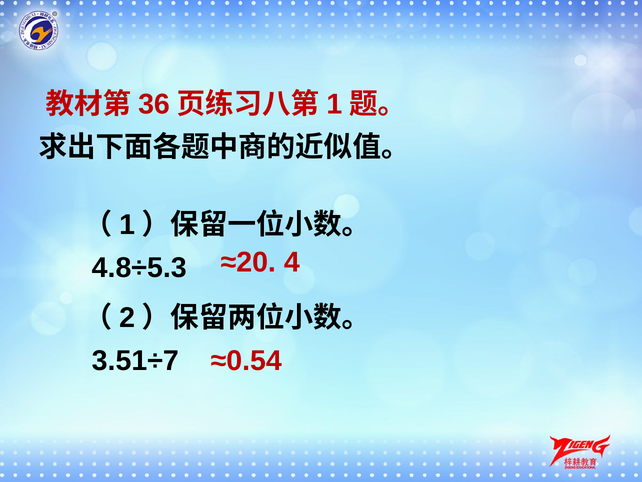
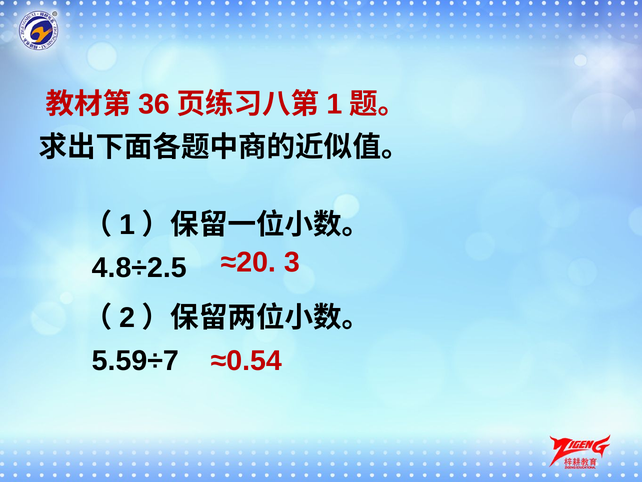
4: 4 -> 3 (292, 262)
4.8÷5.3: 4.8÷5.3 -> 4.8÷2.5 (139, 268)
3.51÷7: 3.51÷7 -> 5.59÷7 (135, 360)
